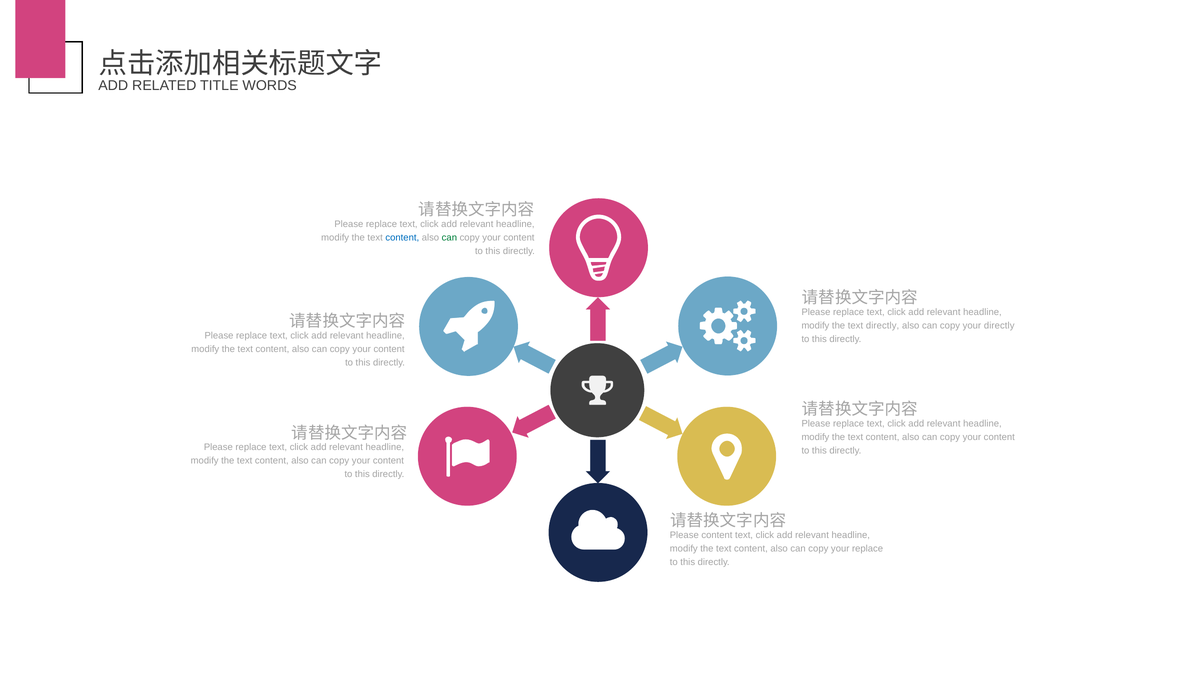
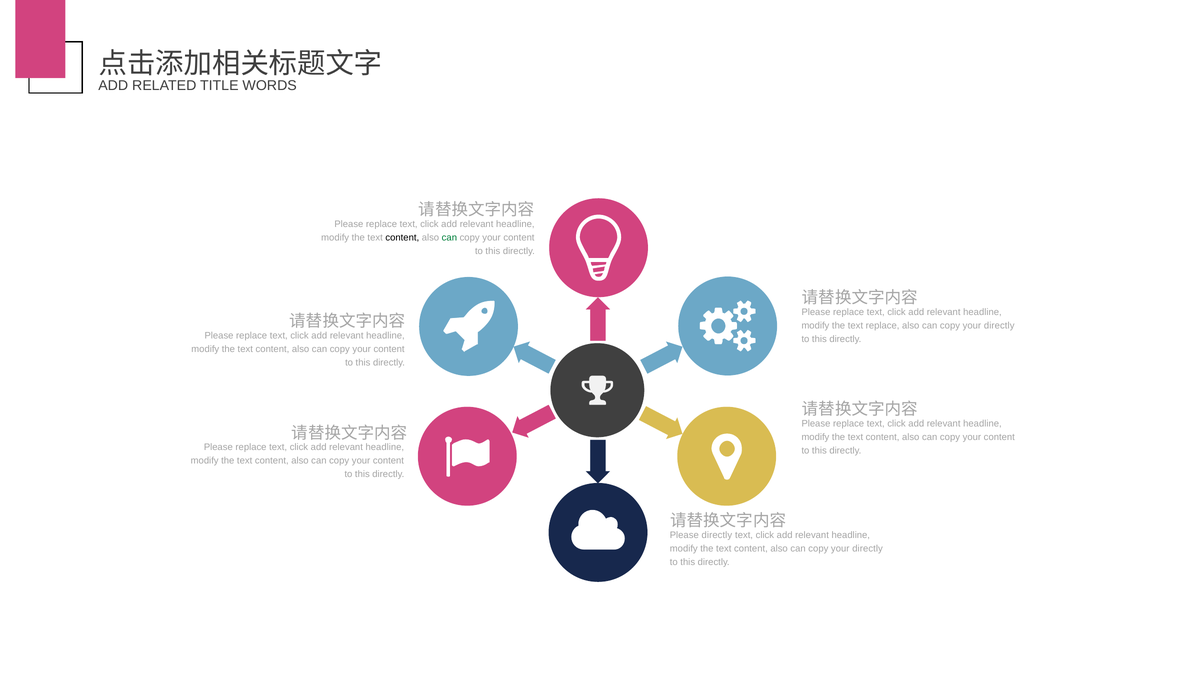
content colour: blue -> black (402, 237)
text directly: directly -> replace (883, 325)
Please content: content -> directly (717, 535)
replace: replace -> directly (868, 548)
